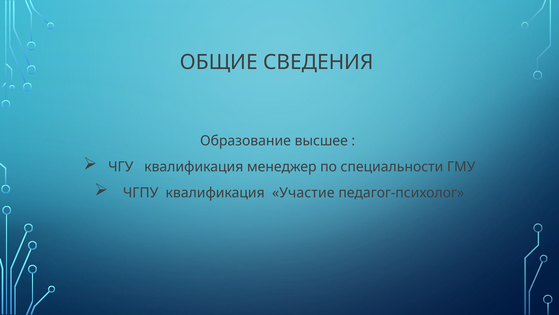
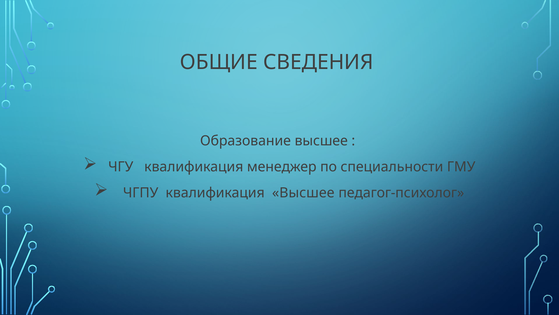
квалификация Участие: Участие -> Высшее (303, 192)
